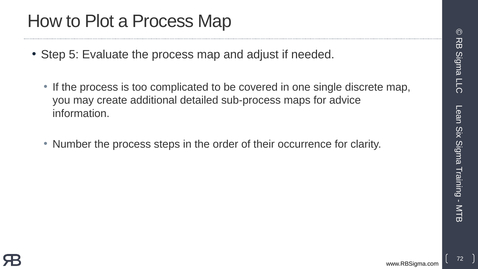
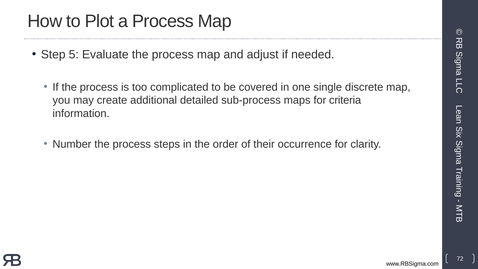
advice: advice -> criteria (345, 100)
